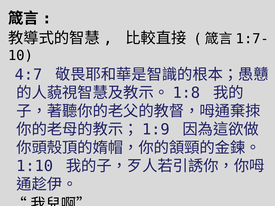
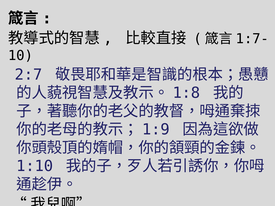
4:7: 4:7 -> 2:7 (28, 75)
